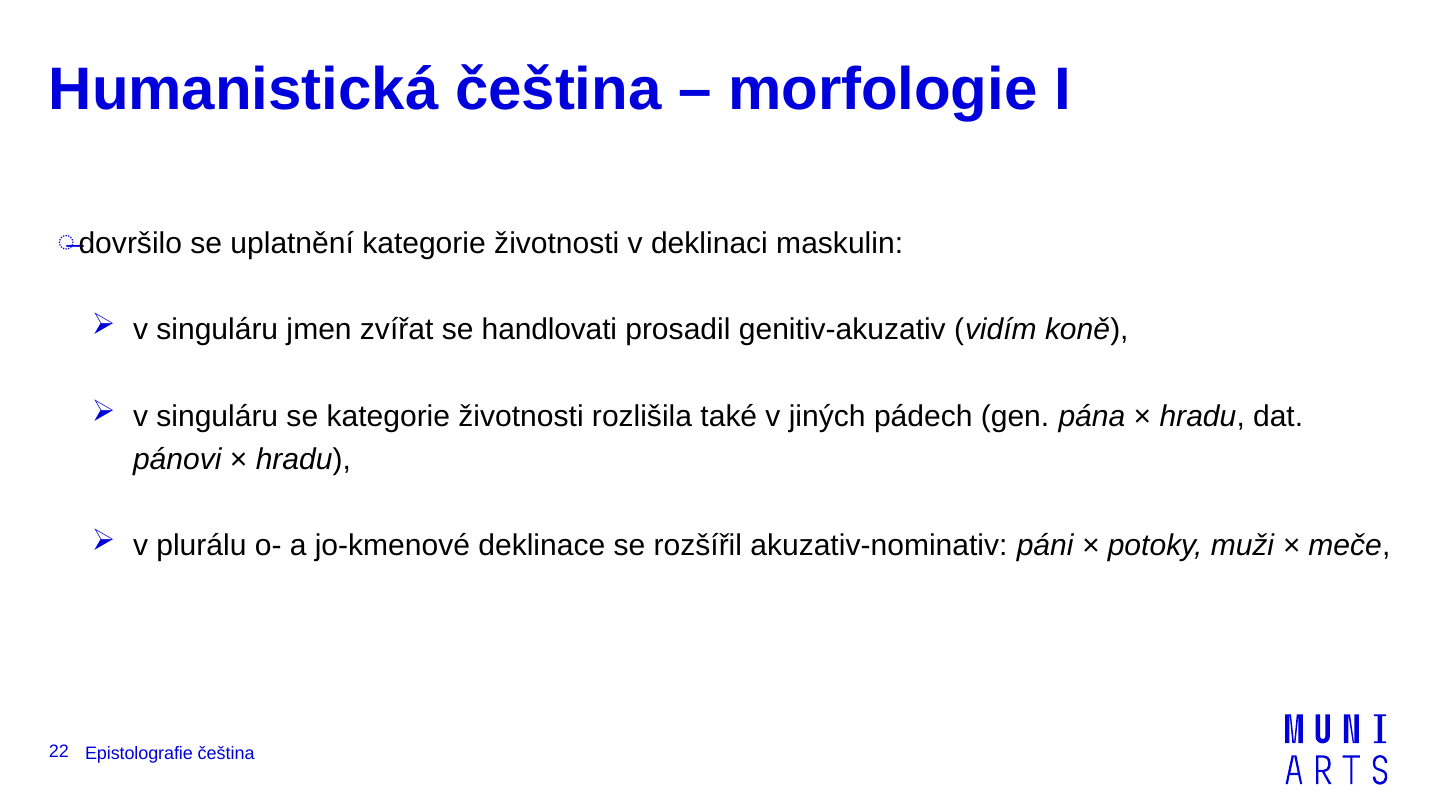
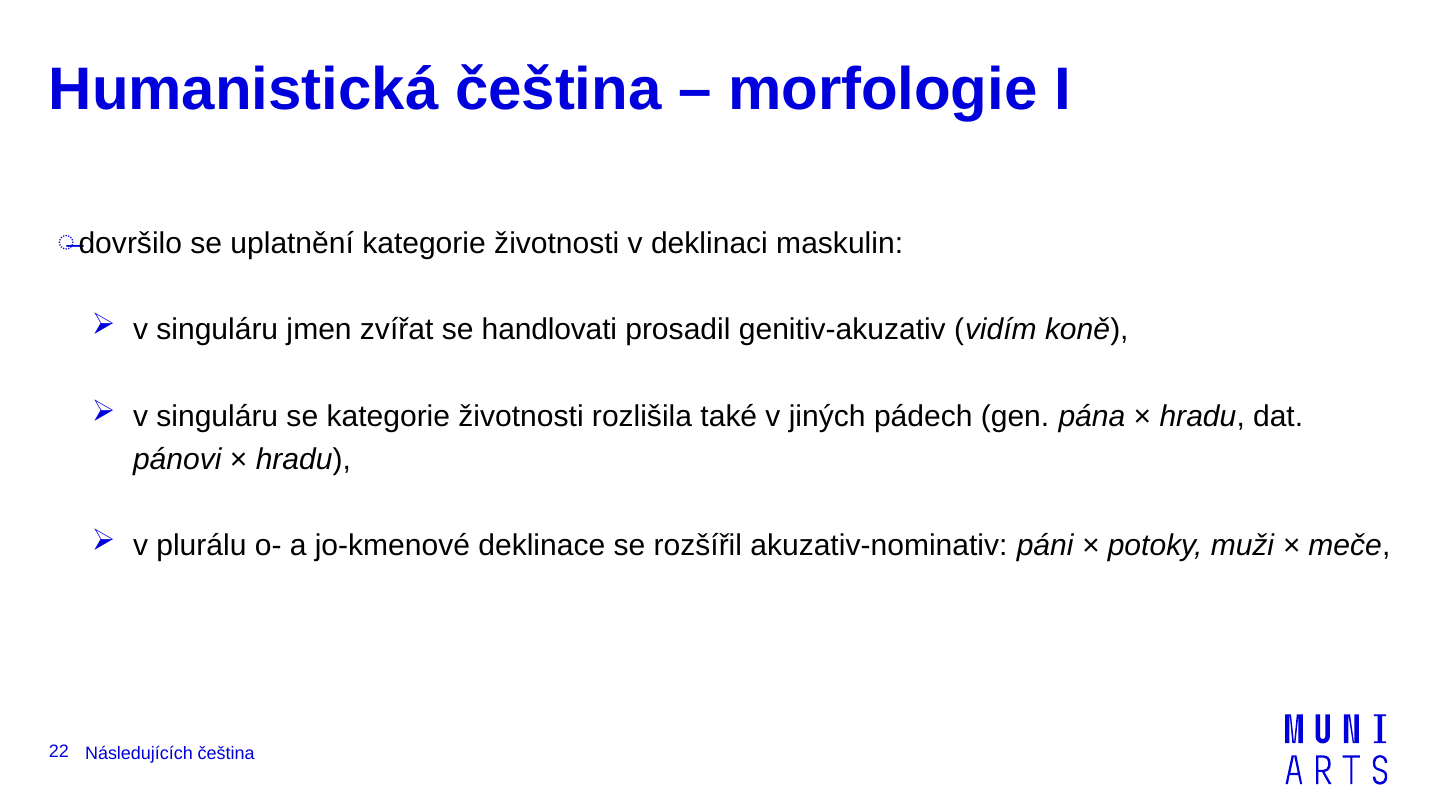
Epistolografie: Epistolografie -> Následujících (139, 753)
